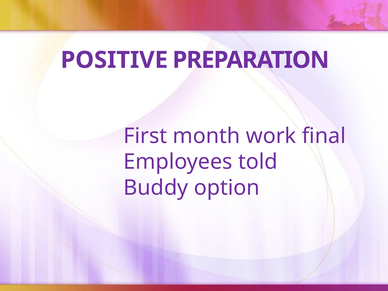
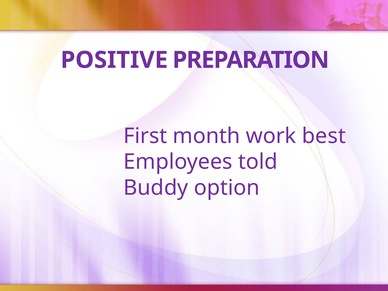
final: final -> best (324, 136)
